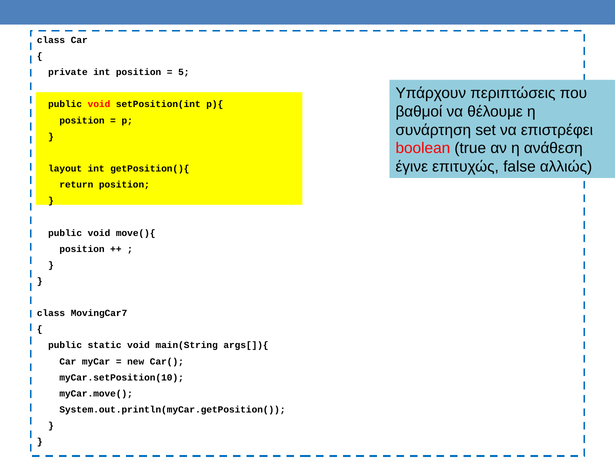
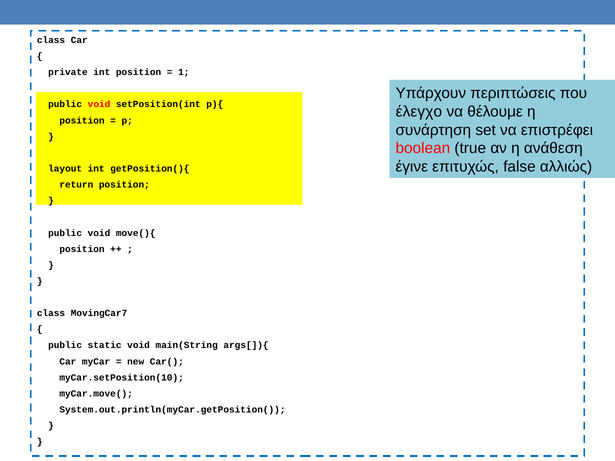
5: 5 -> 1 (184, 72)
βαθμοί: βαθμοί -> έλεγχο (419, 112)
